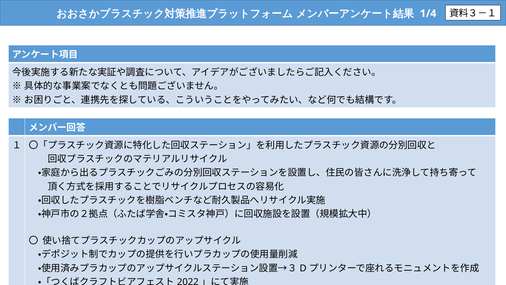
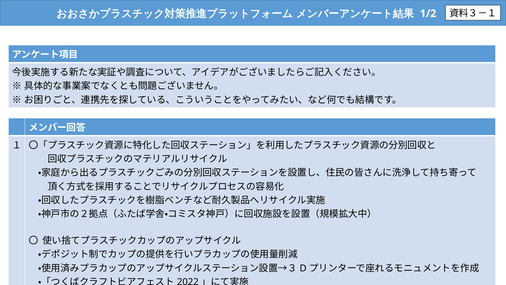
1/4: 1/4 -> 1/2 (428, 13)
